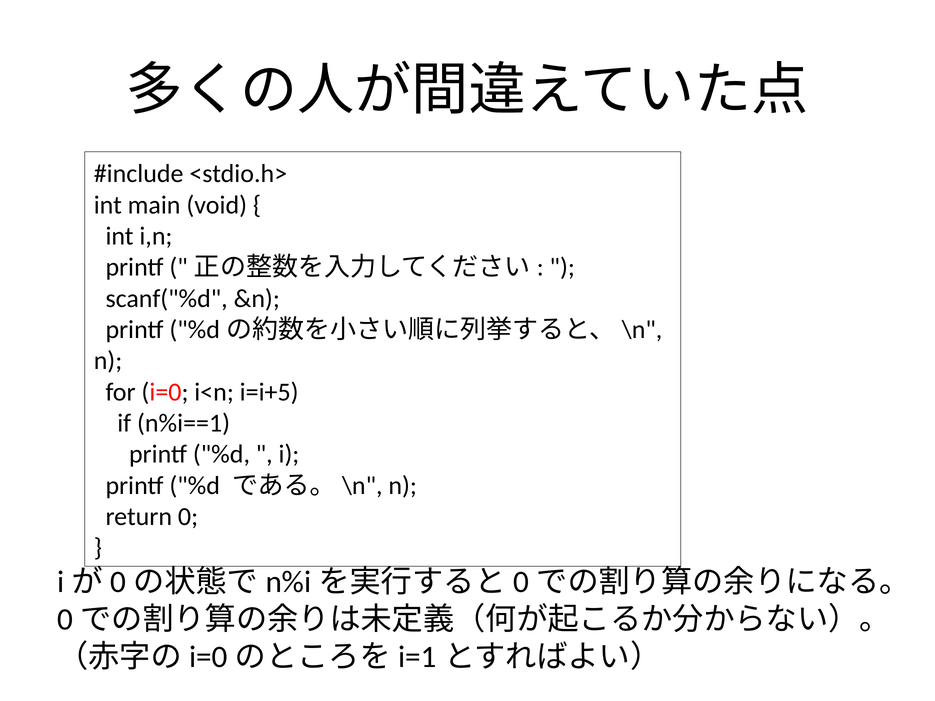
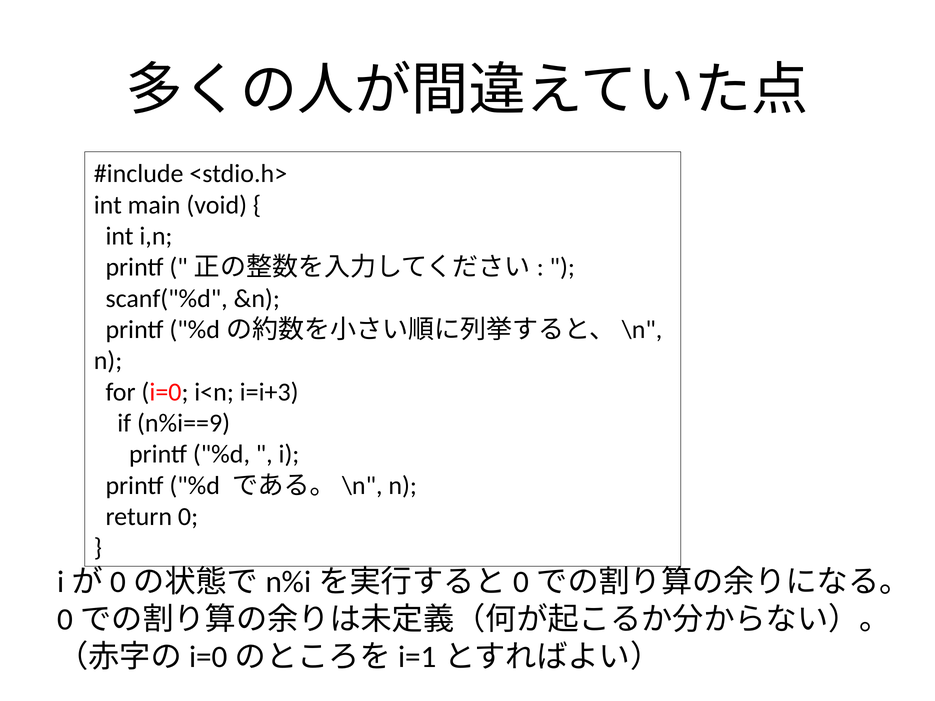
i=i+5: i=i+5 -> i=i+3 (269, 392)
n%i==1: n%i==1 -> n%i==9 (184, 423)
